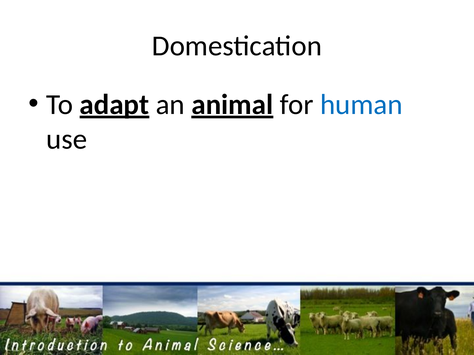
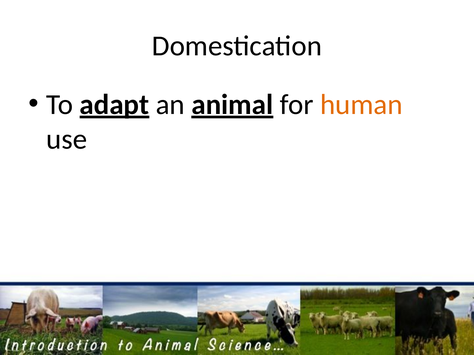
human colour: blue -> orange (361, 105)
